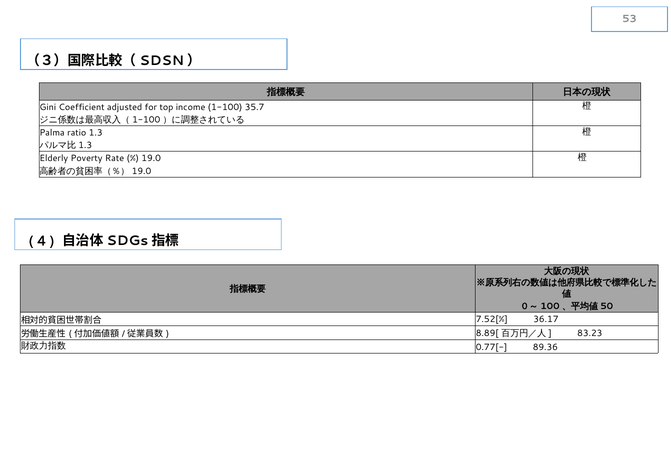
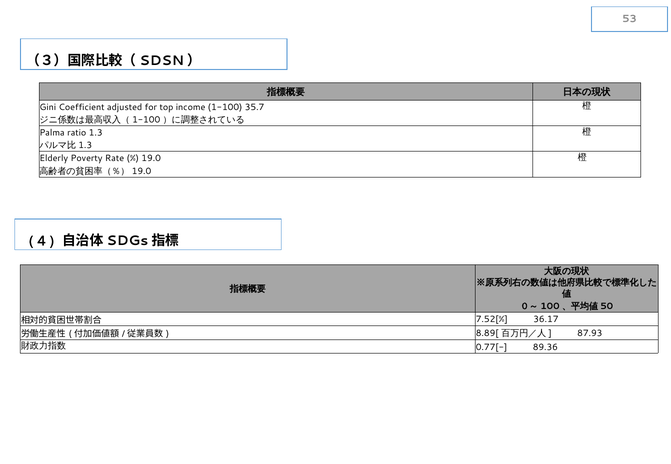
83.23: 83.23 -> 87.93 (590, 333)
